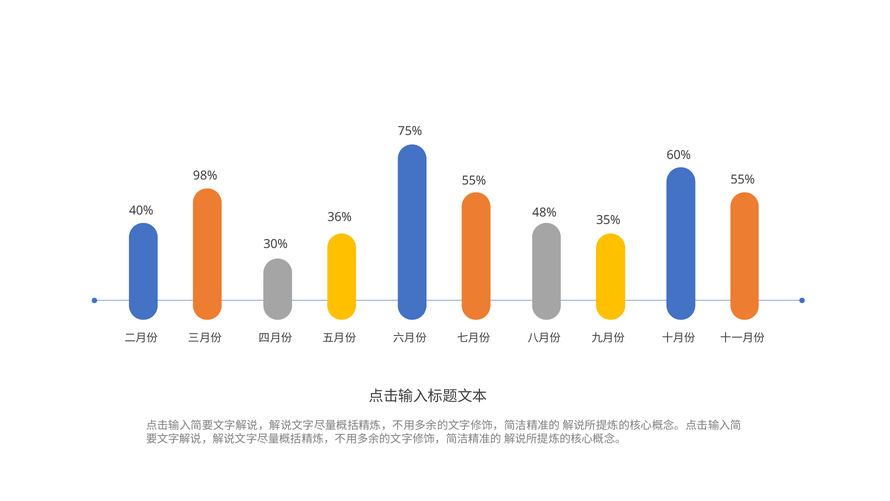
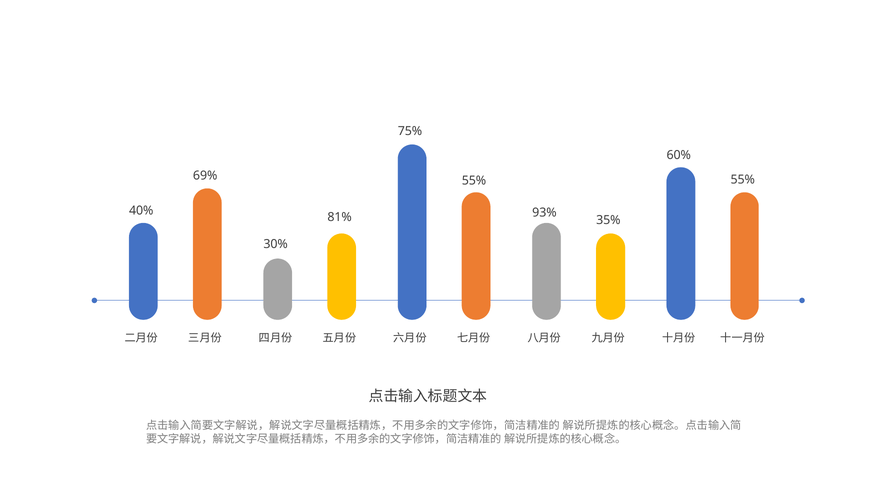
98%: 98% -> 69% (205, 175)
48%: 48% -> 93% (544, 212)
36%: 36% -> 81% (340, 217)
